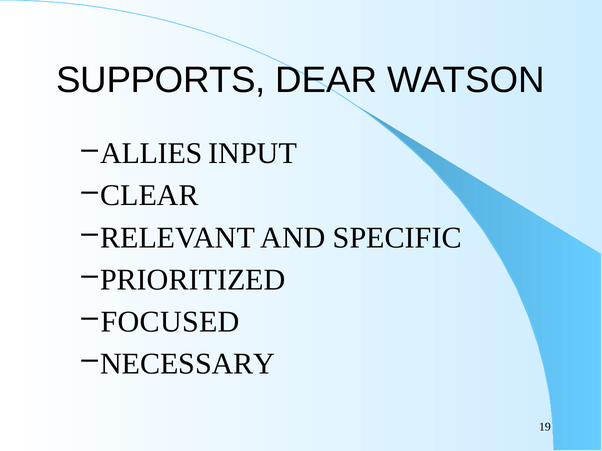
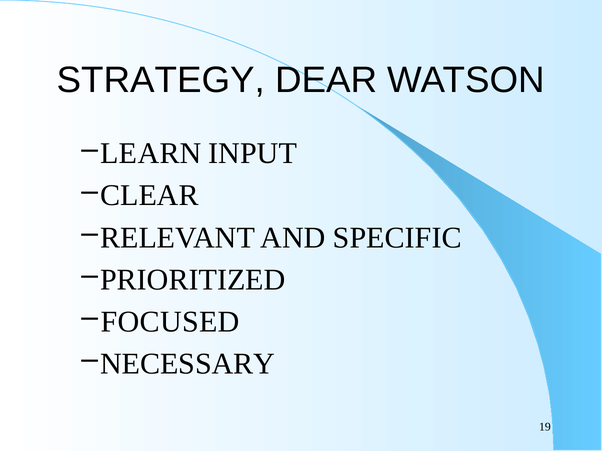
SUPPORTS: SUPPORTS -> STRATEGY (161, 80)
ALLIES: ALLIES -> LEARN (151, 154)
